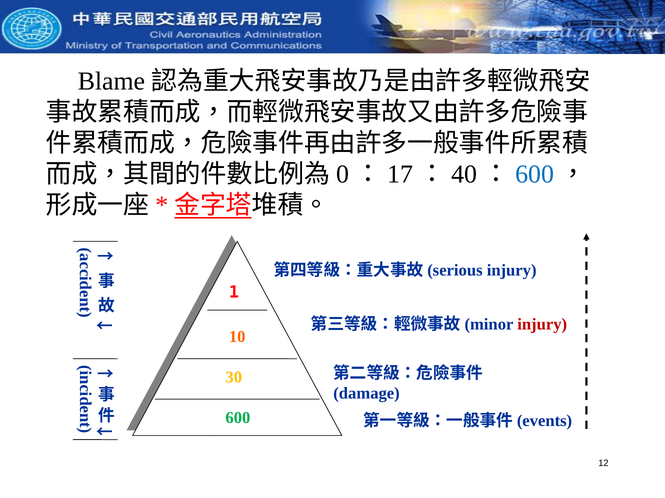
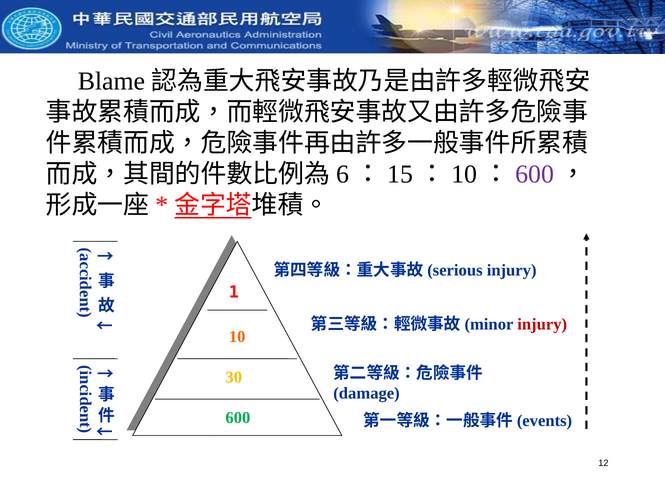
0: 0 -> 6 (343, 175)
17: 17 -> 15 (400, 175)
40: 40 -> 10 (464, 175)
600 colour: blue -> purple (535, 175)
